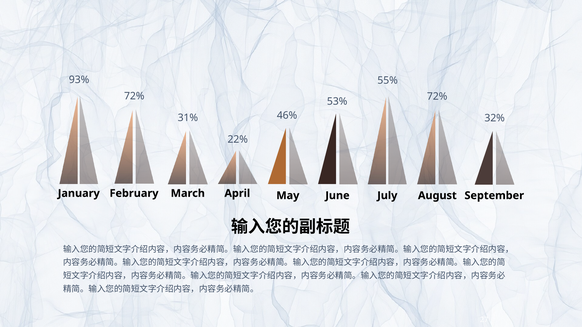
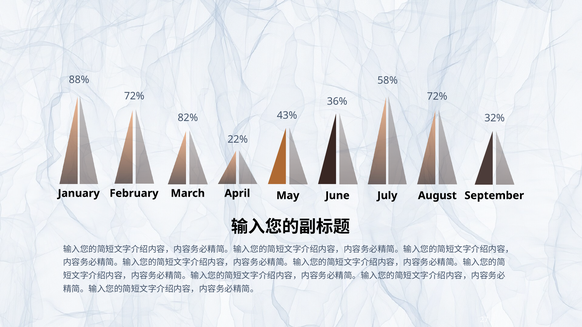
93%: 93% -> 88% (79, 80)
55%: 55% -> 58% (388, 80)
53%: 53% -> 36% (337, 101)
46%: 46% -> 43% (287, 115)
31%: 31% -> 82% (188, 118)
